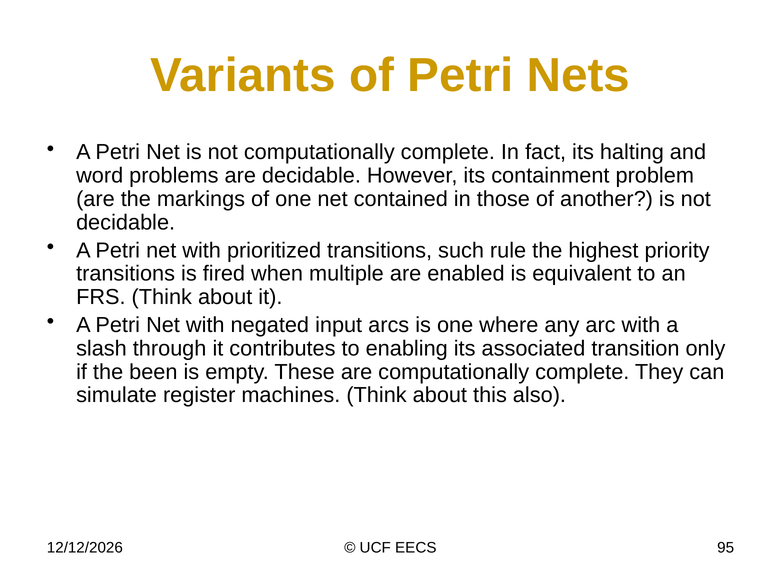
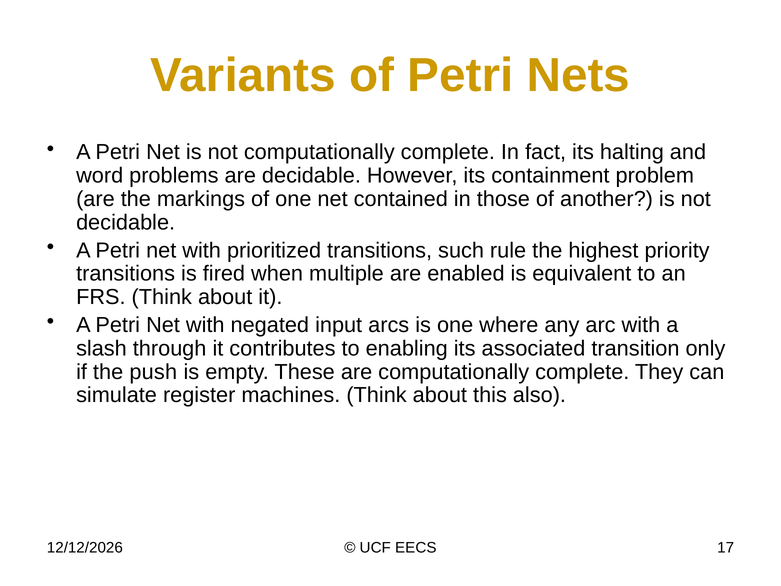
been: been -> push (153, 372)
95: 95 -> 17 (726, 547)
